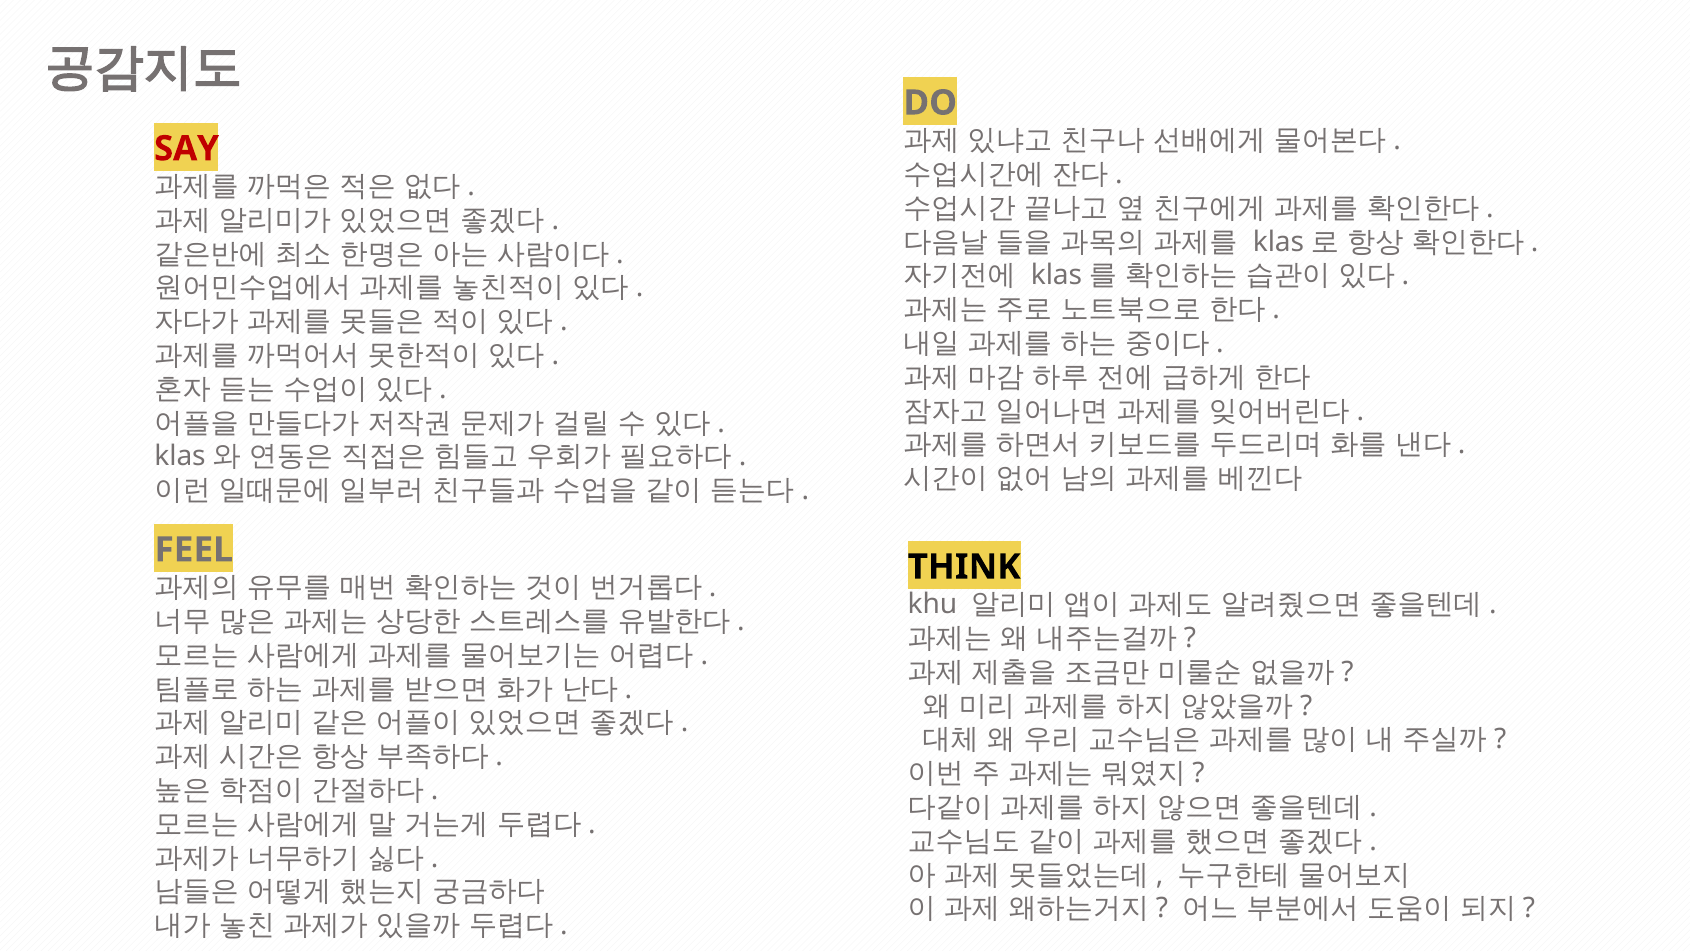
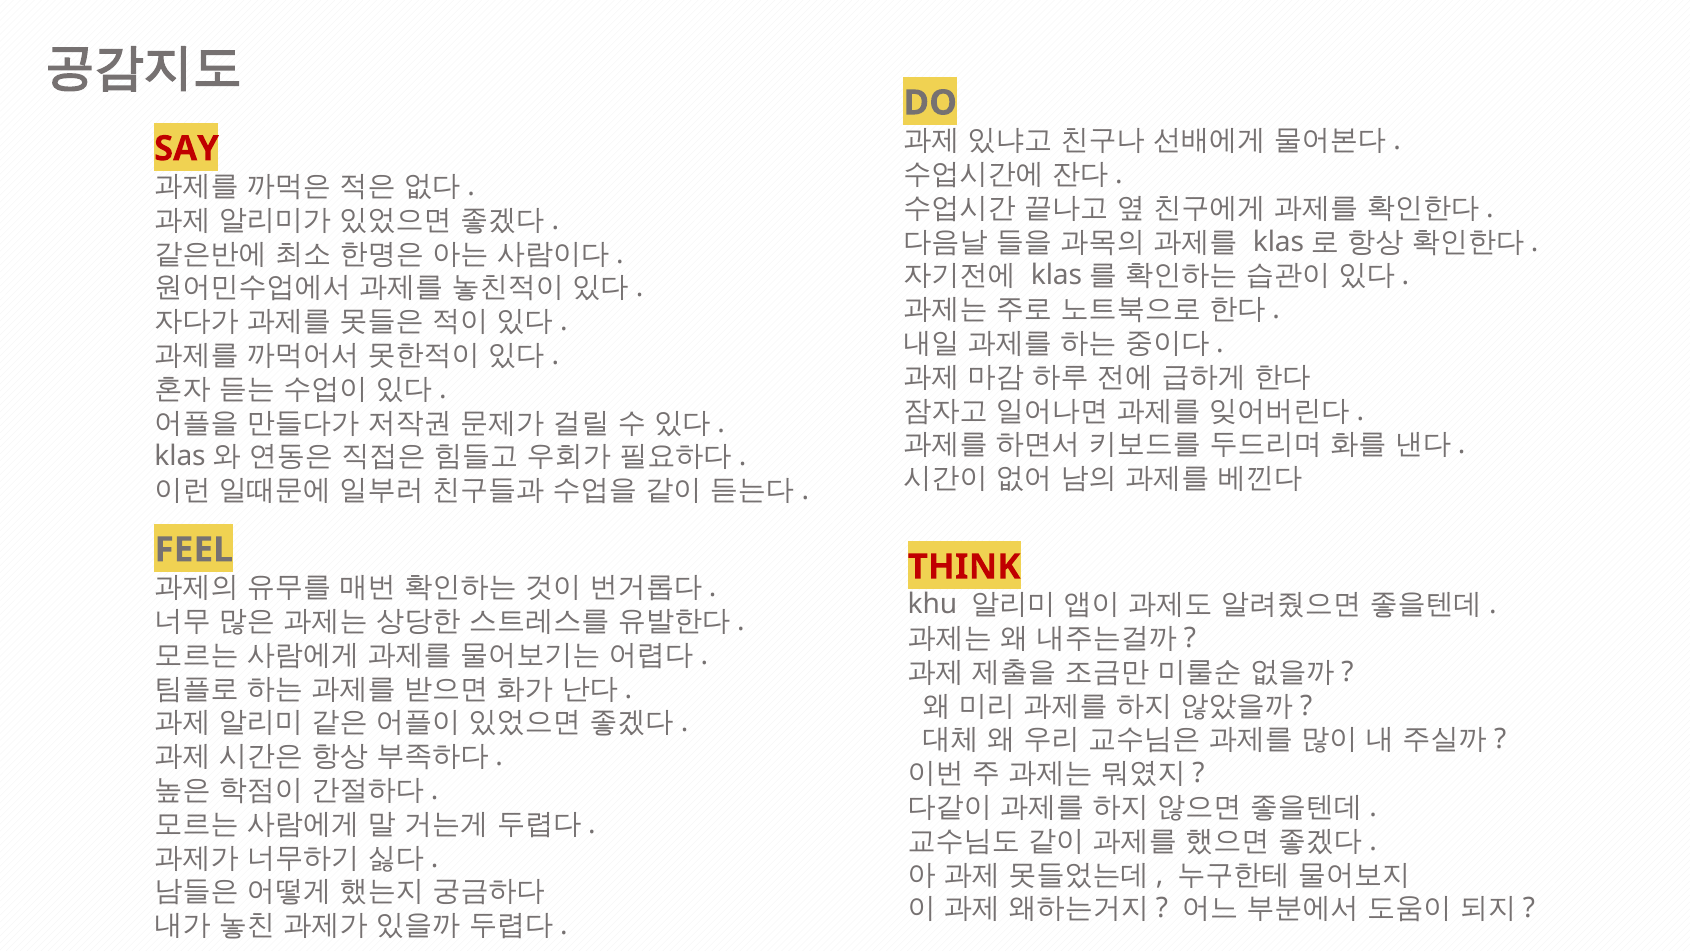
THINK colour: black -> red (964, 567)
